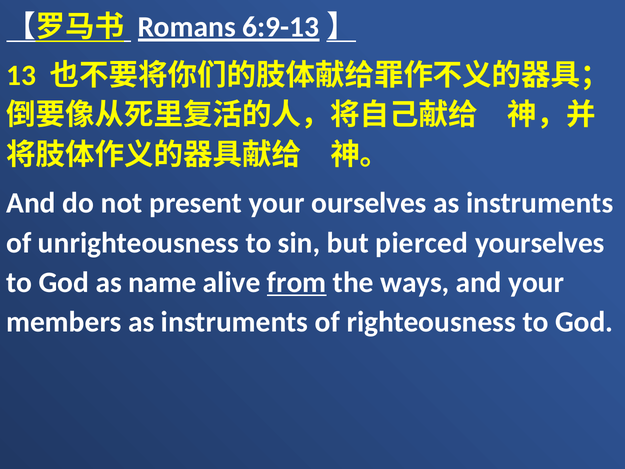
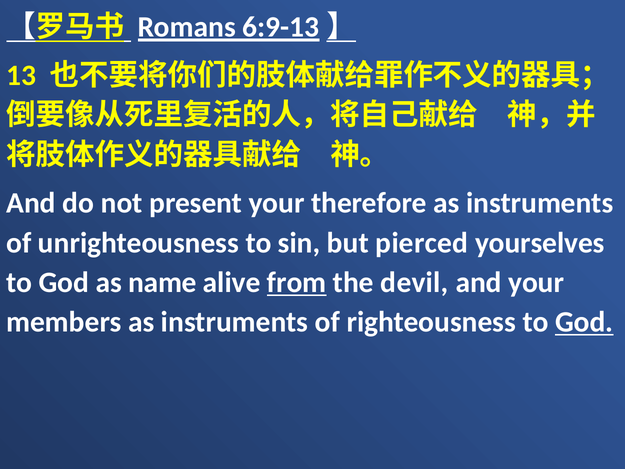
ourselves: ourselves -> therefore (369, 203)
ways: ways -> devil (414, 282)
God underline: none -> present (584, 322)
